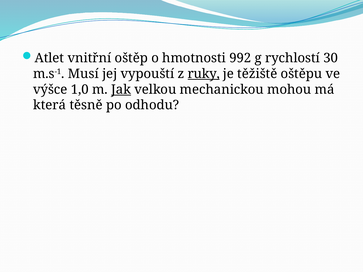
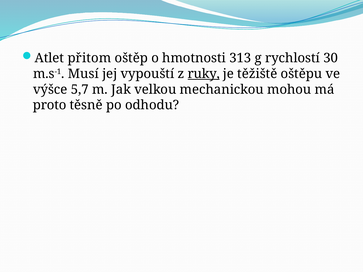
vnitřní: vnitřní -> přitom (89, 58)
992: 992 -> 313 (240, 58)
1,0: 1,0 -> 5,7 (80, 90)
Jak underline: present -> none (121, 90)
která: která -> proto (50, 105)
